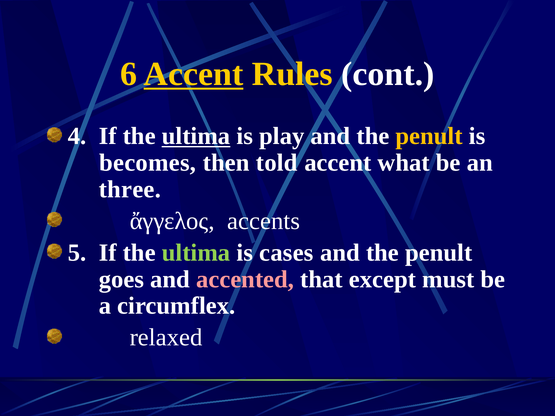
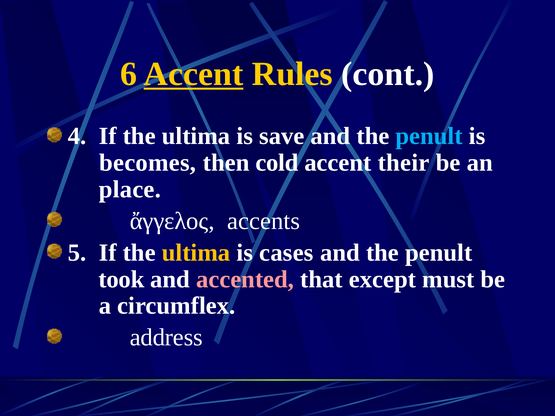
ultima underline: present -> none (196, 136)
play: play -> save (282, 136)
penult colour: yellow -> light blue (429, 136)
told: told -> cold (277, 163)
what: what -> their (404, 163)
three: three -> place (130, 190)
ultima colour: light green -> yellow (196, 253)
goes: goes -> took (121, 279)
relaxed: relaxed -> address (166, 338)
